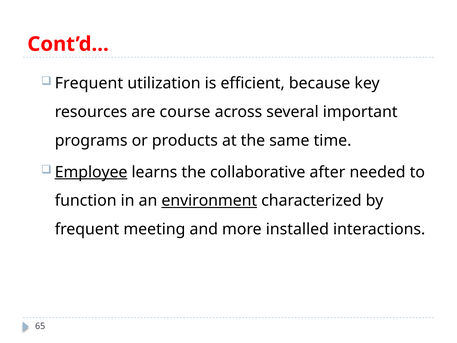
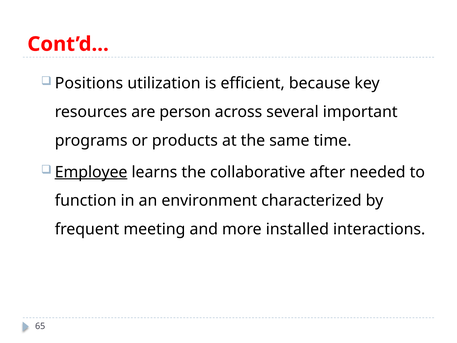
Frequent: Frequent -> Positions (89, 83)
course: course -> person (185, 112)
environment underline: present -> none (209, 201)
